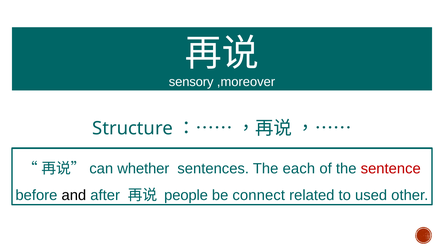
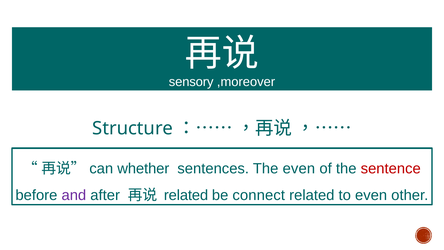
The each: each -> even (299, 168)
and colour: black -> purple (74, 195)
people: people -> related (186, 195)
to used: used -> even (371, 195)
